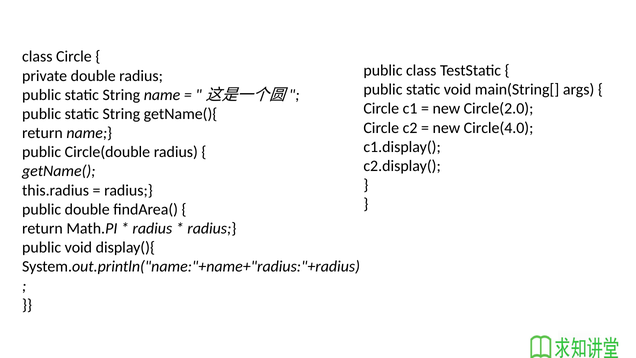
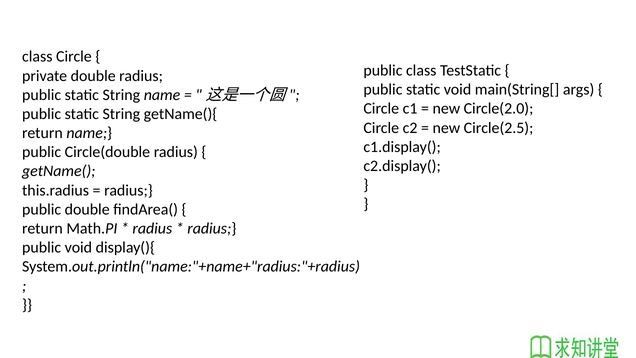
Circle(4.0: Circle(4.0 -> Circle(2.5 (499, 128)
